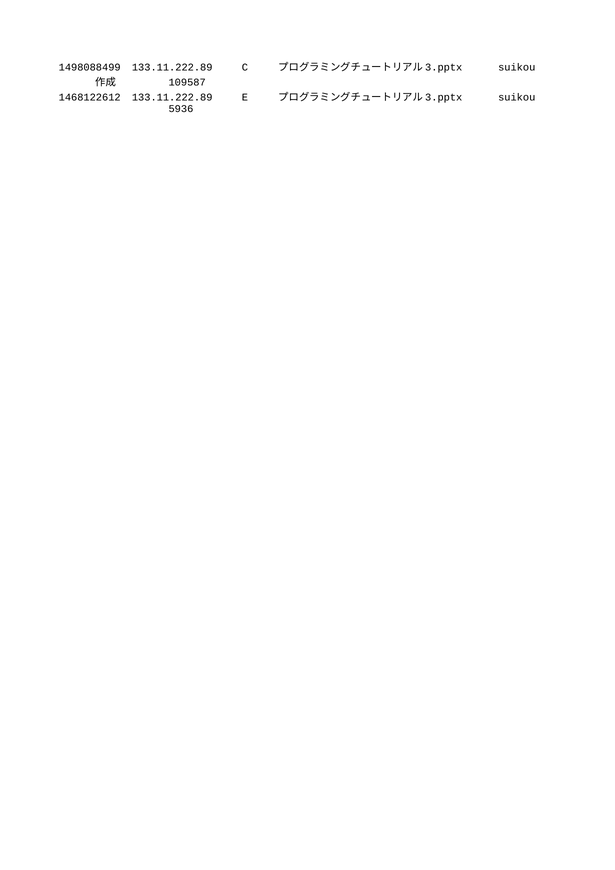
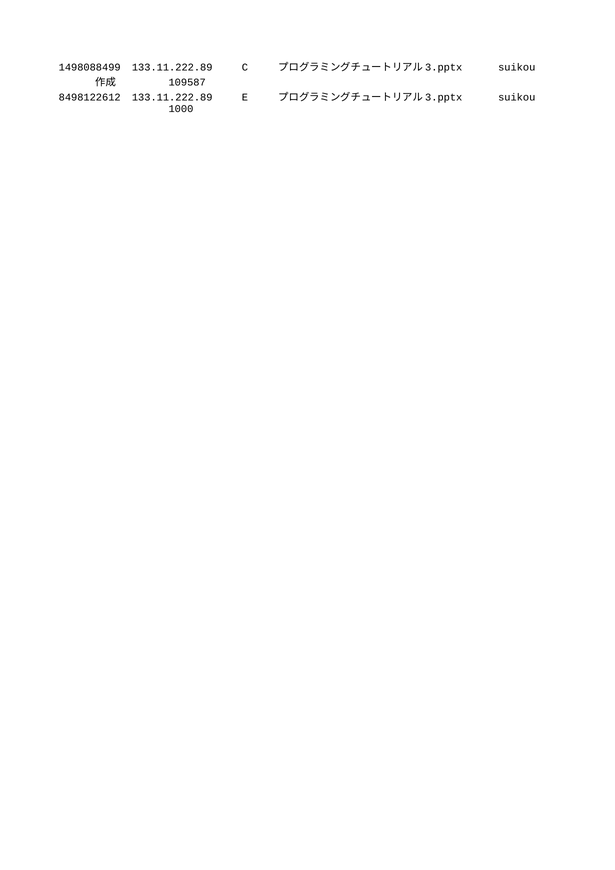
1468122612: 1468122612 -> 8498122612 (90, 97)
5936: 5936 -> 1000 (181, 109)
